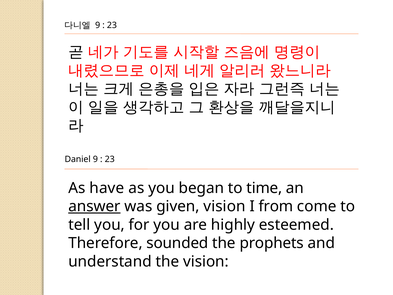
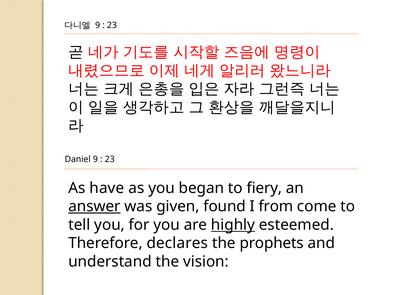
time: time -> fiery (264, 188)
given vision: vision -> found (225, 206)
highly underline: none -> present (233, 225)
sounded: sounded -> declares (177, 243)
